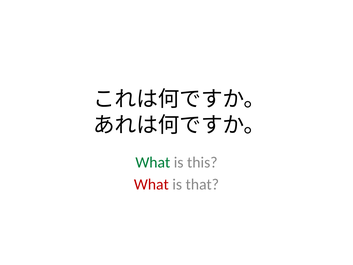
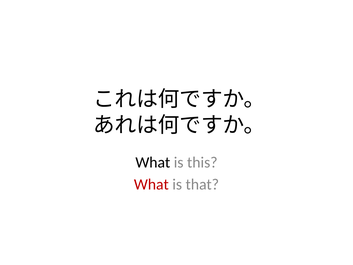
What colour: green -> black (153, 162)
